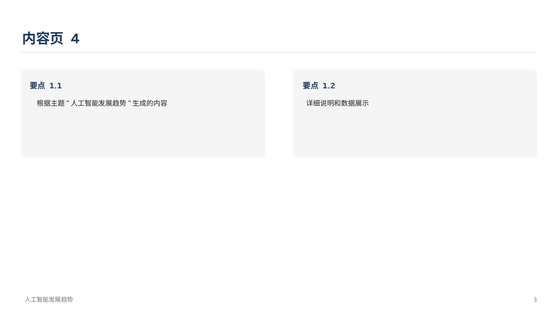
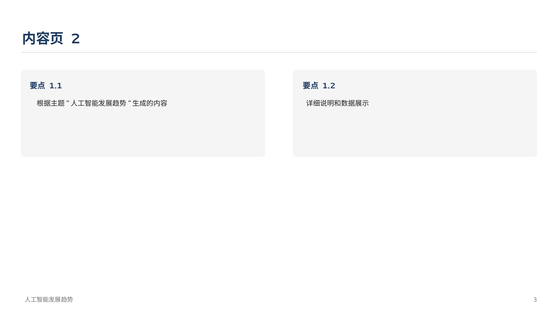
4: 4 -> 2 (75, 39)
